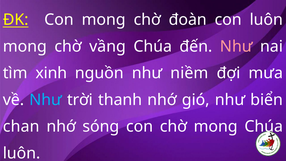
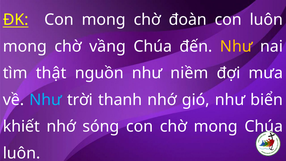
Như colour: pink -> yellow (236, 46)
xinh: xinh -> thật (51, 73)
chan: chan -> khiết (21, 126)
